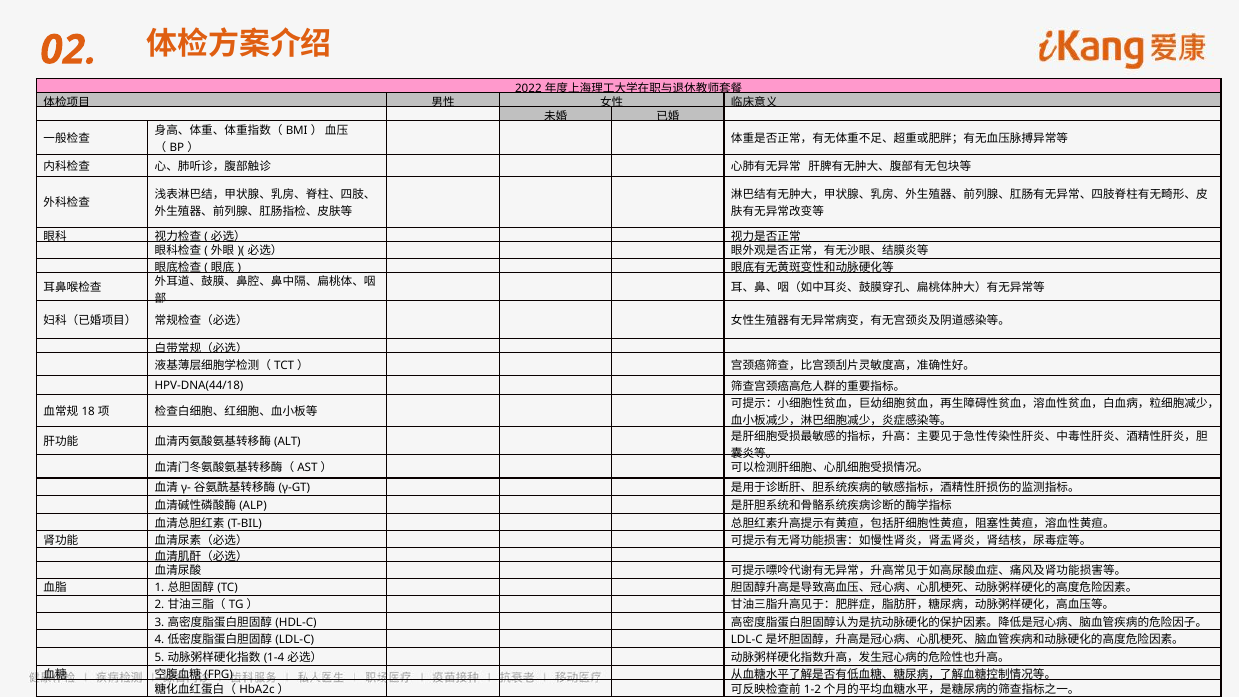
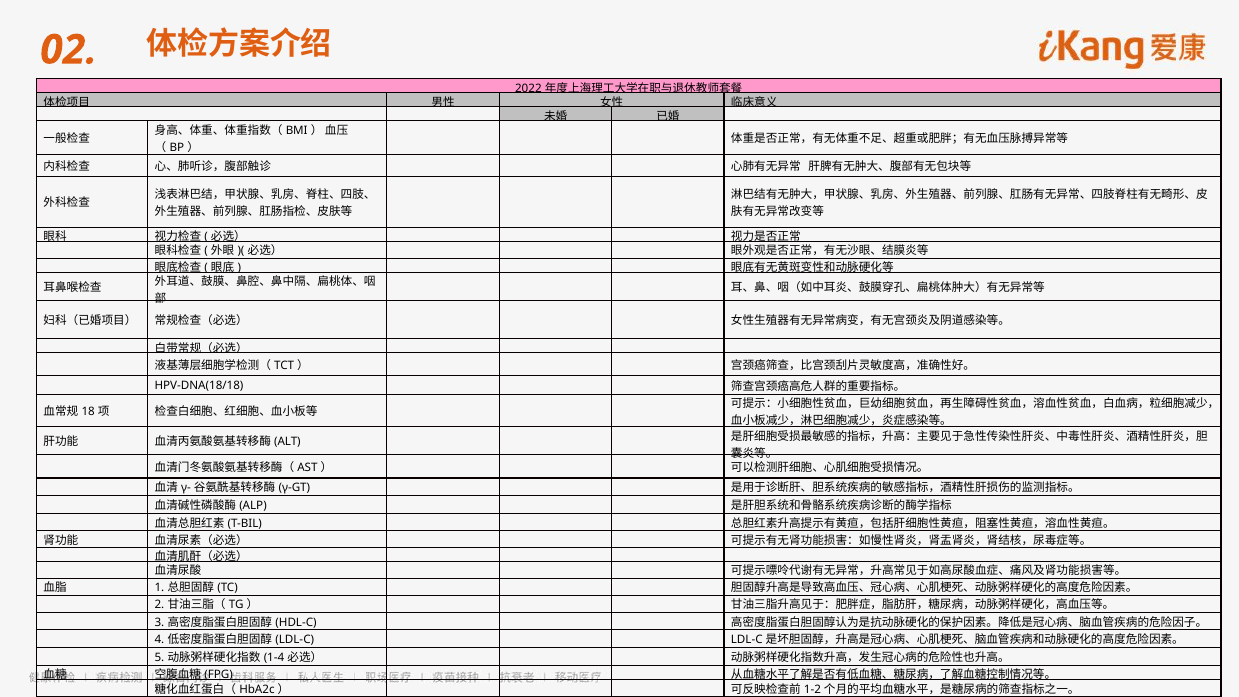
HPV-DNA(44/18: HPV-DNA(44/18 -> HPV-DNA(18/18 (199, 386)
